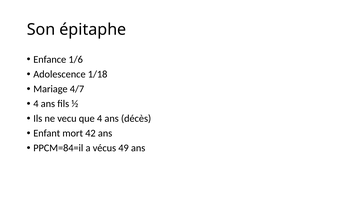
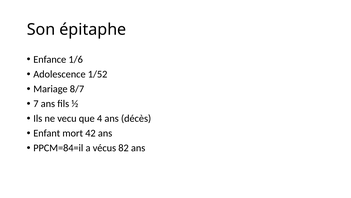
1/18: 1/18 -> 1/52 (98, 74)
4/7: 4/7 -> 8/7 (77, 89)
4: 4 -> 7 (36, 103)
49: 49 -> 82 (124, 148)
